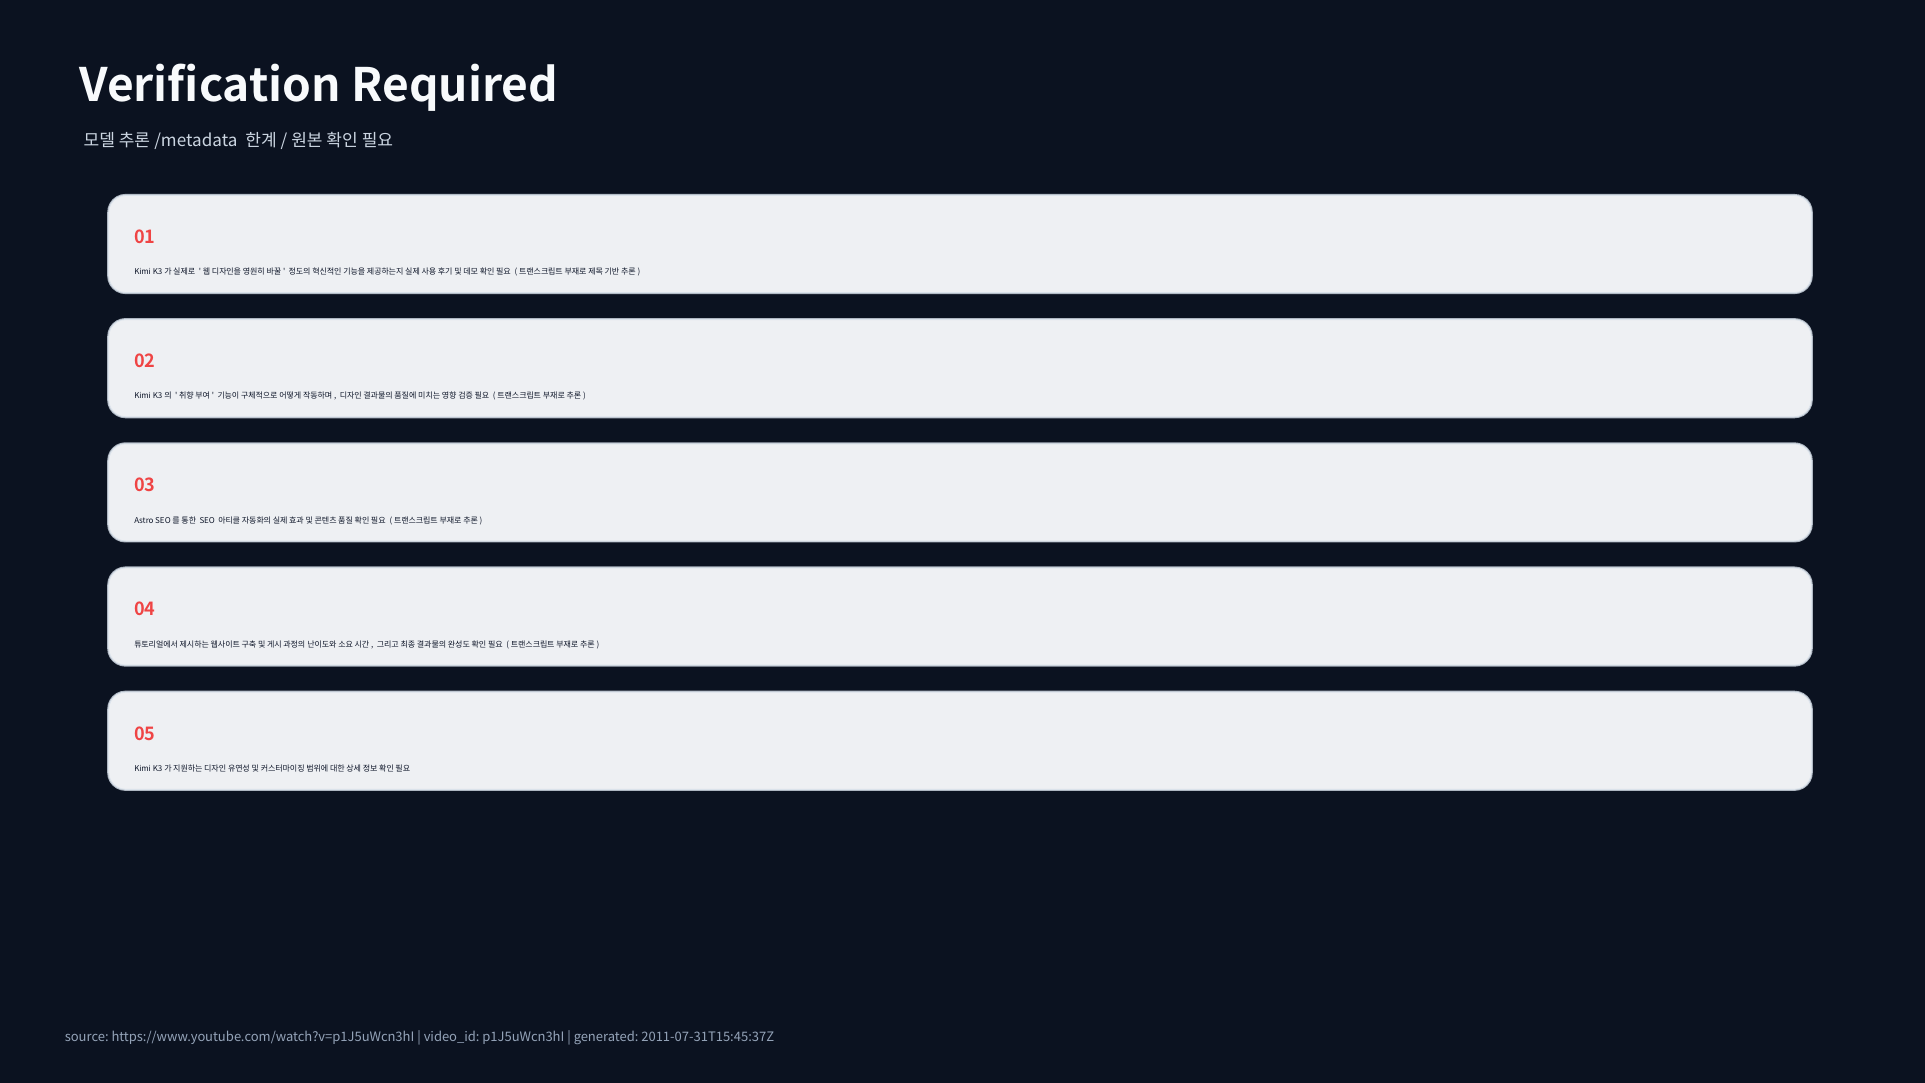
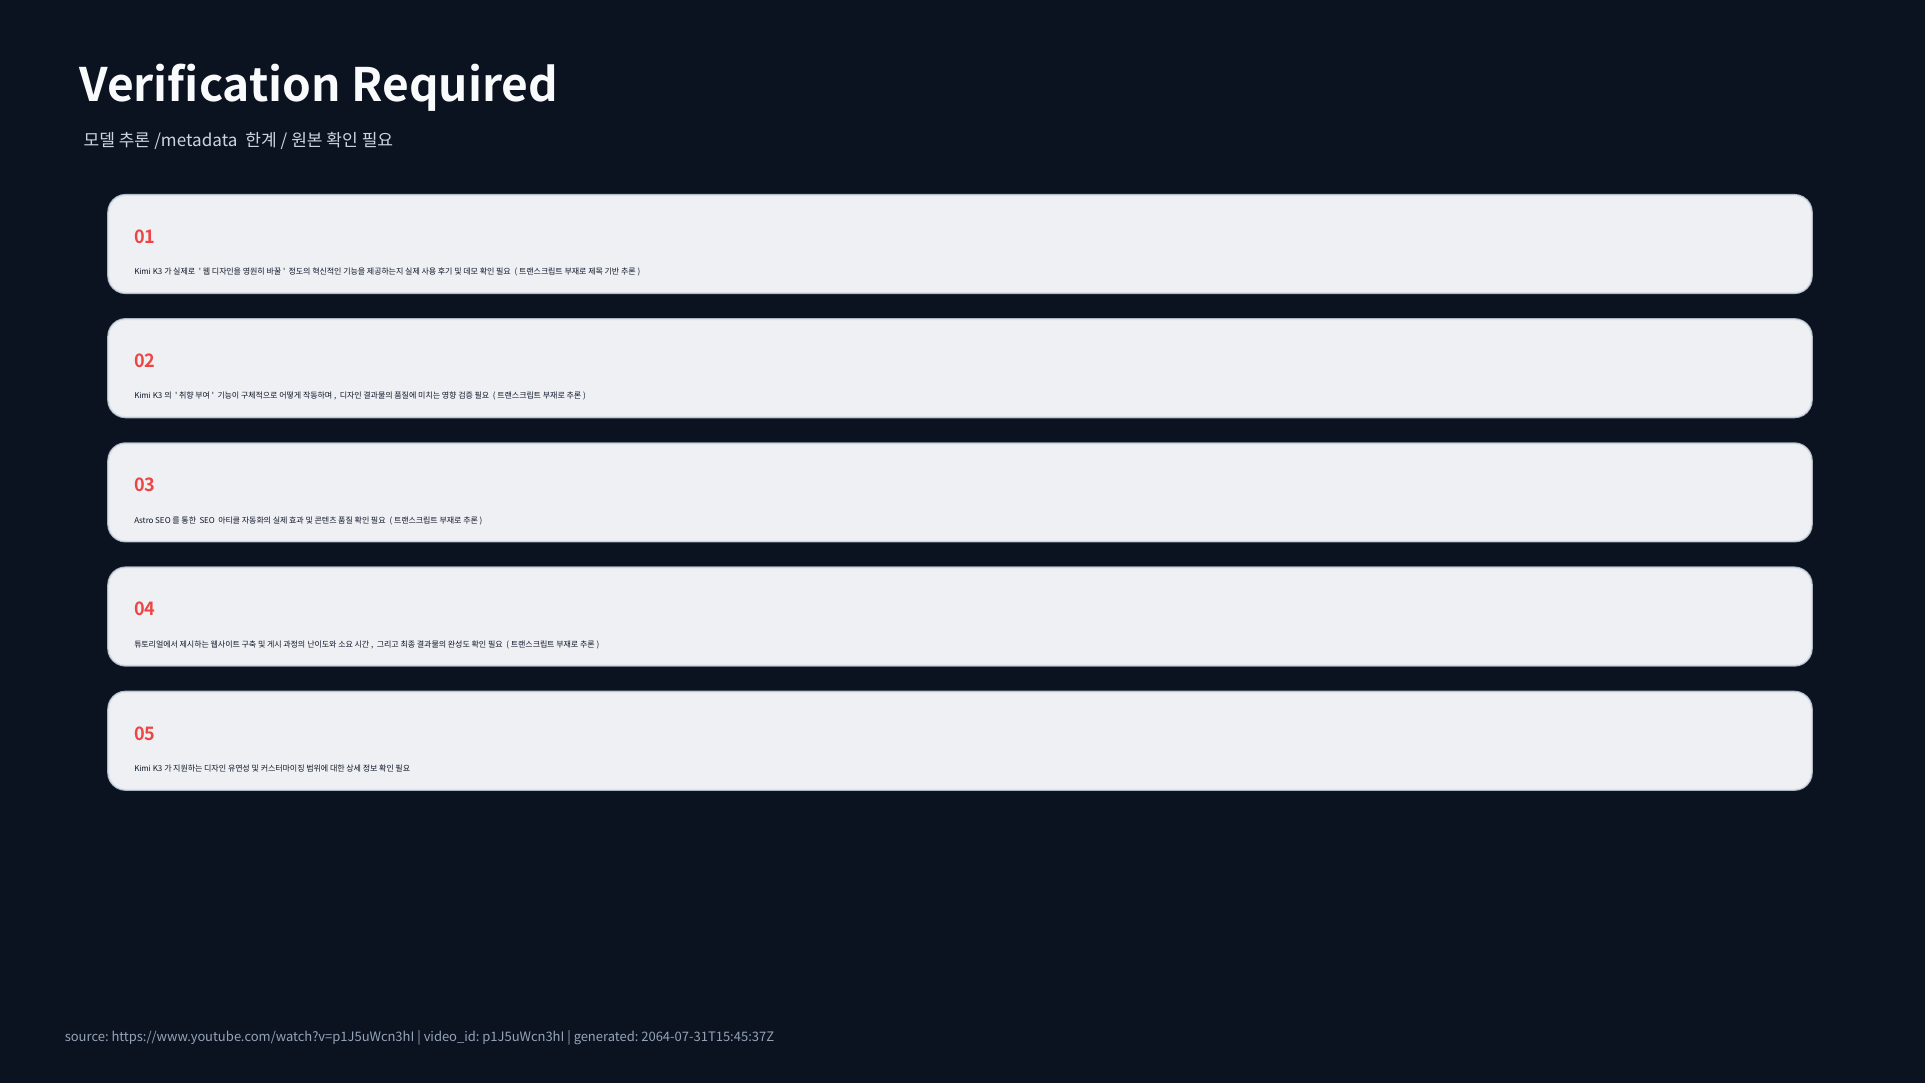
2011-07-31T15:45:37Z: 2011-07-31T15:45:37Z -> 2064-07-31T15:45:37Z (708, 1037)
